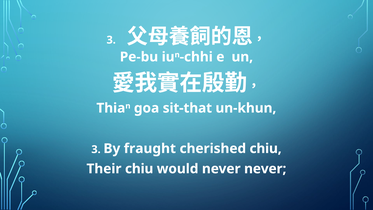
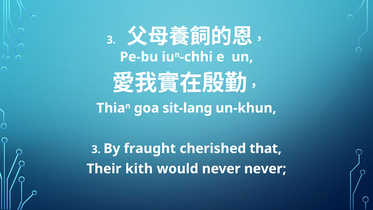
sit-that: sit-that -> sit-lang (187, 108)
cherished chiu: chiu -> that (266, 148)
Their chiu: chiu -> kith (139, 169)
